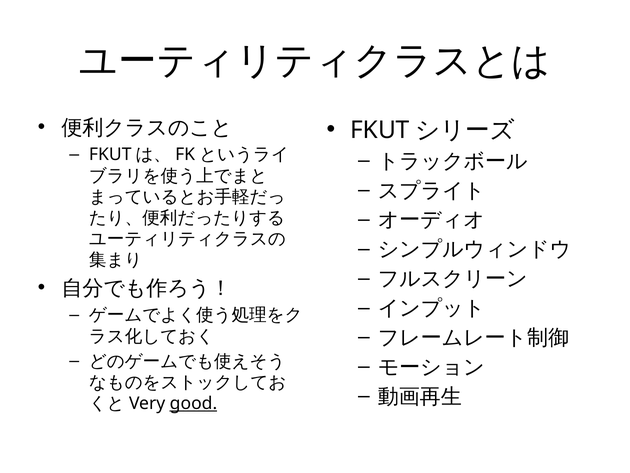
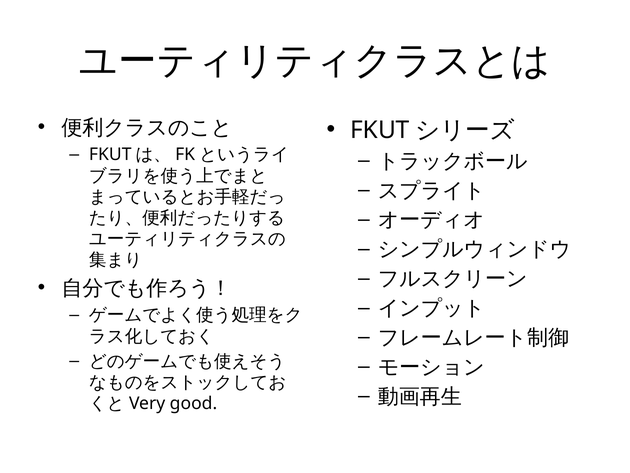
good underline: present -> none (193, 403)
